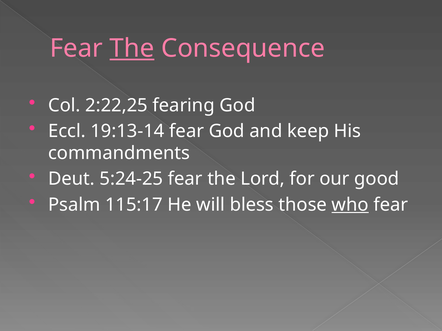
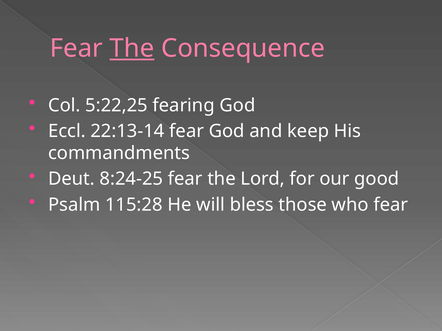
2:22,25: 2:22,25 -> 5:22,25 (117, 106)
19:13-14: 19:13-14 -> 22:13-14 (127, 131)
5:24-25: 5:24-25 -> 8:24-25 (131, 179)
115:17: 115:17 -> 115:28 (134, 205)
who underline: present -> none (350, 205)
